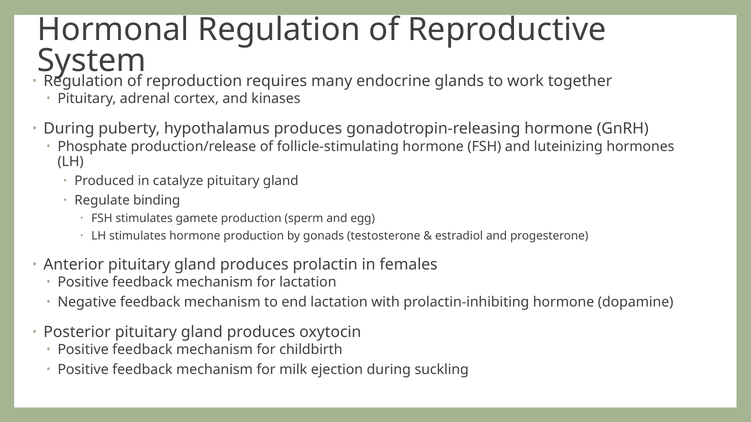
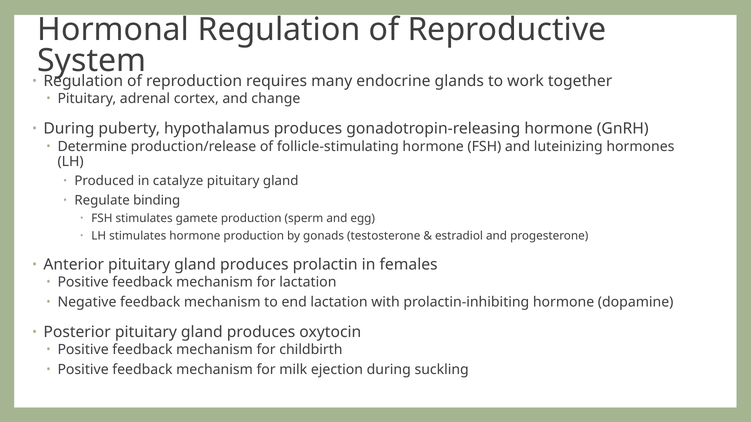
kinases: kinases -> change (276, 99)
Phosphate: Phosphate -> Determine (92, 147)
